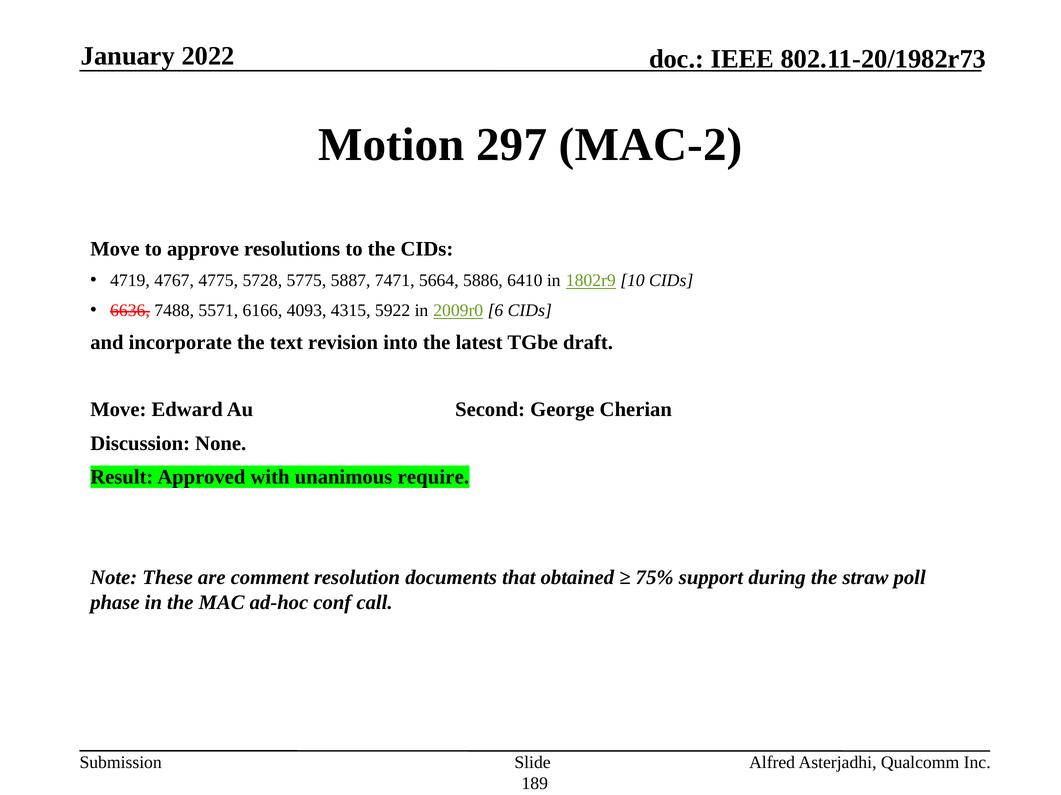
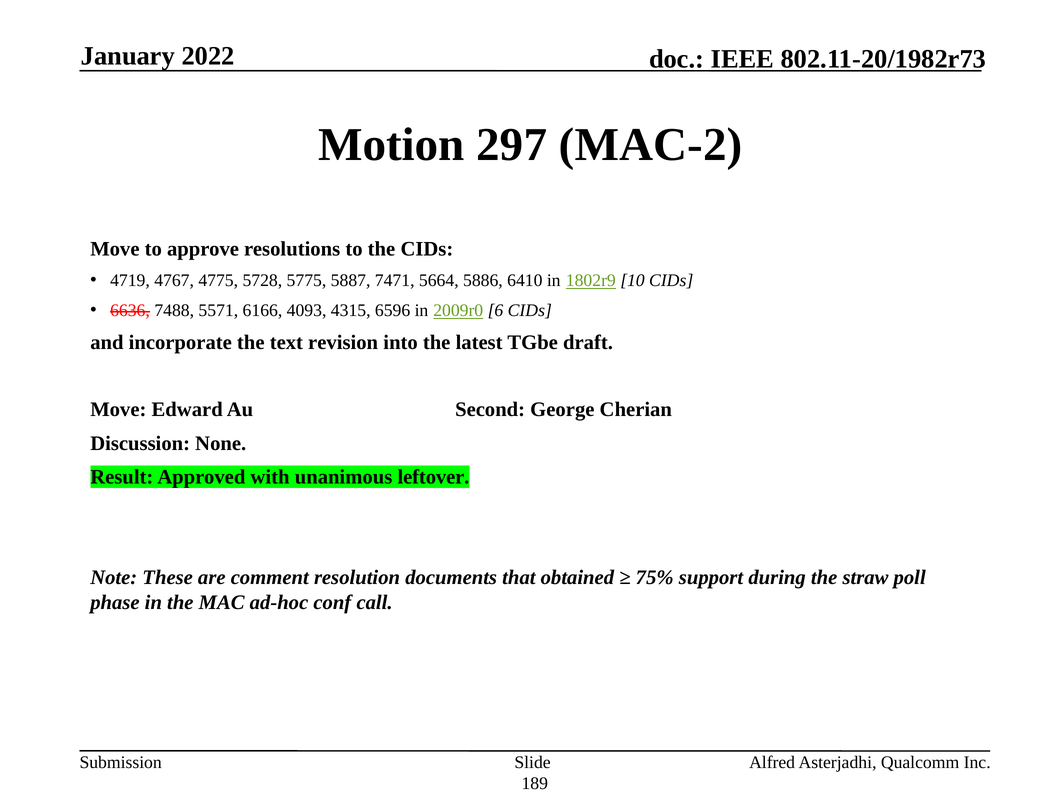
5922: 5922 -> 6596 (393, 311)
require: require -> leftover (433, 477)
